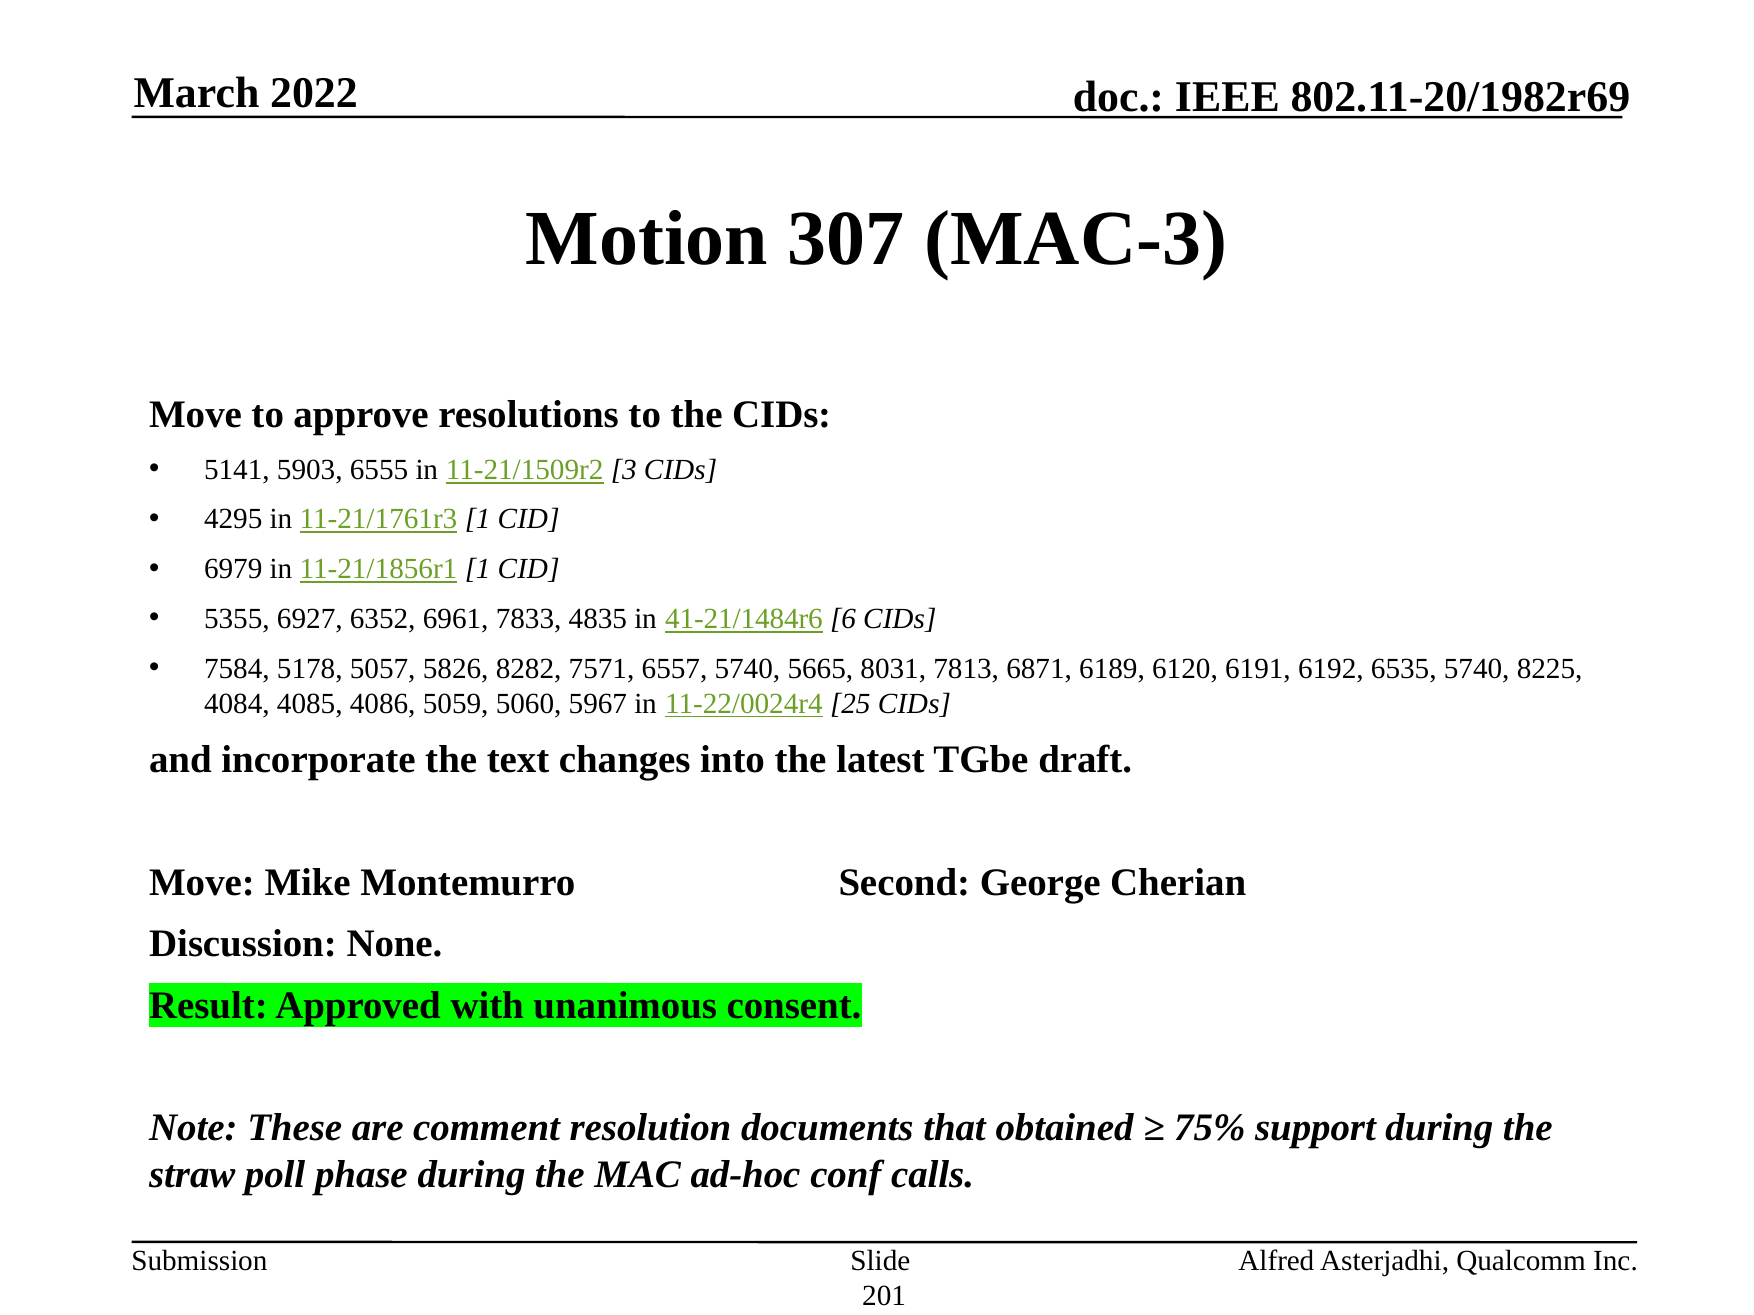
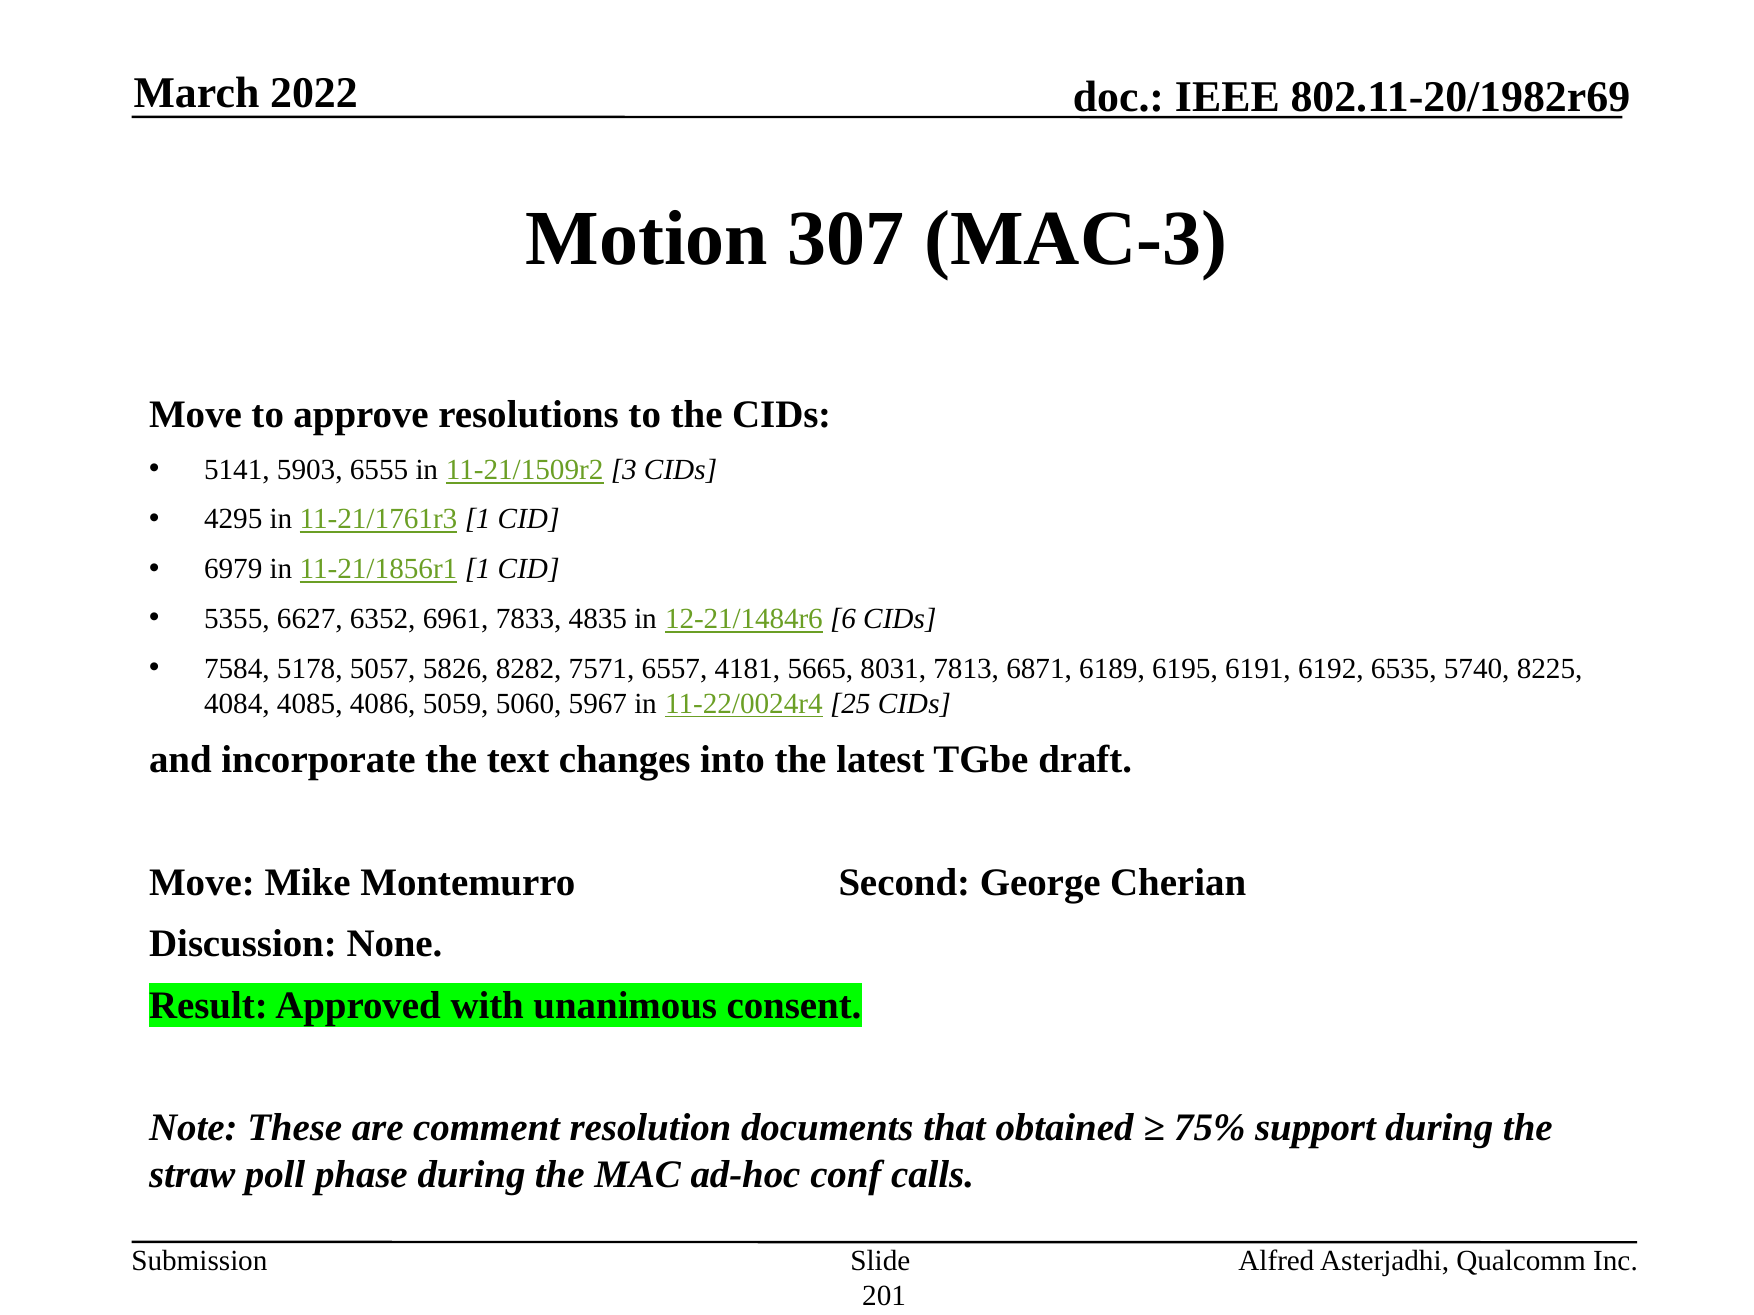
6927: 6927 -> 6627 (310, 619)
41-21/1484r6: 41-21/1484r6 -> 12-21/1484r6 (744, 619)
6557 5740: 5740 -> 4181 (747, 669)
6120: 6120 -> 6195 (1185, 669)
